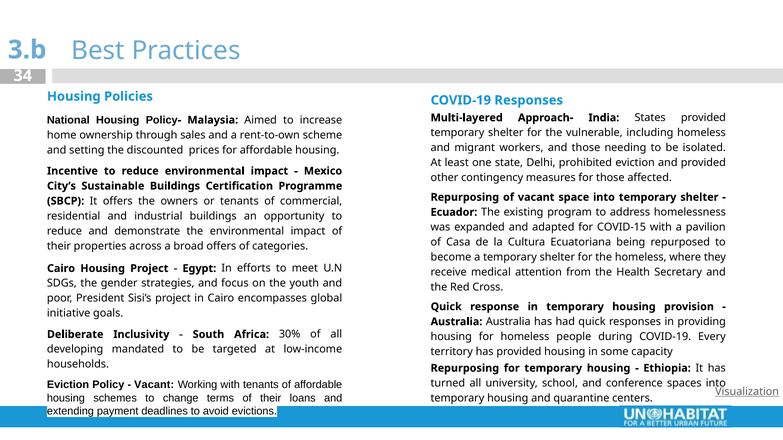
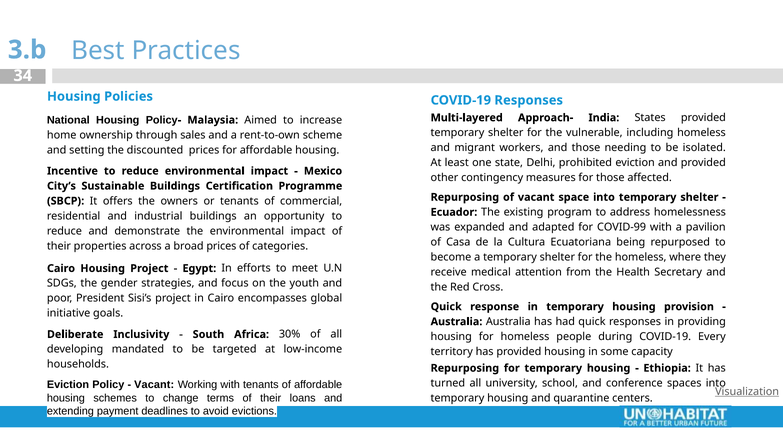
COVID-15: COVID-15 -> COVID-99 (622, 227)
broad offers: offers -> prices (221, 246)
